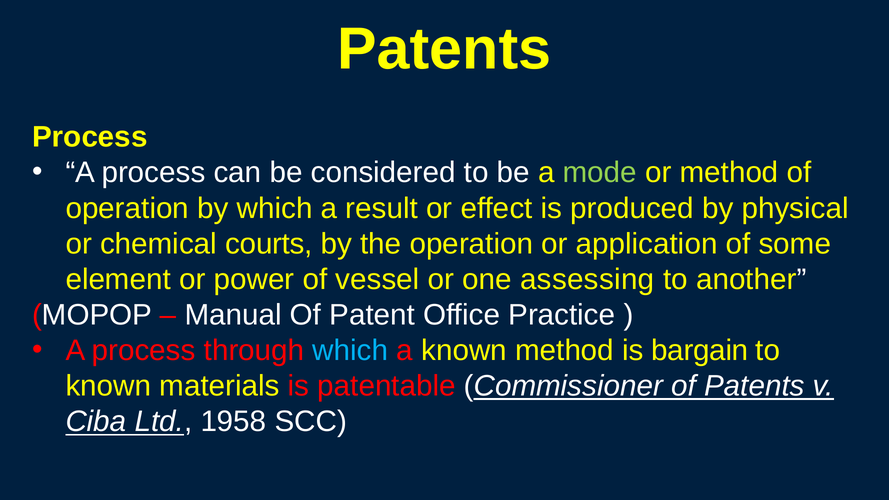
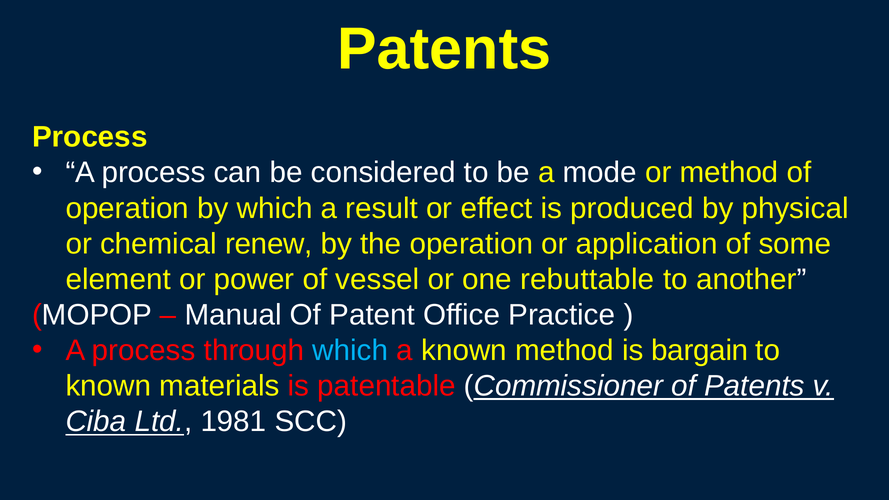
mode colour: light green -> white (600, 173)
courts: courts -> renew (269, 244)
assessing: assessing -> rebuttable (587, 279)
1958: 1958 -> 1981 (233, 422)
